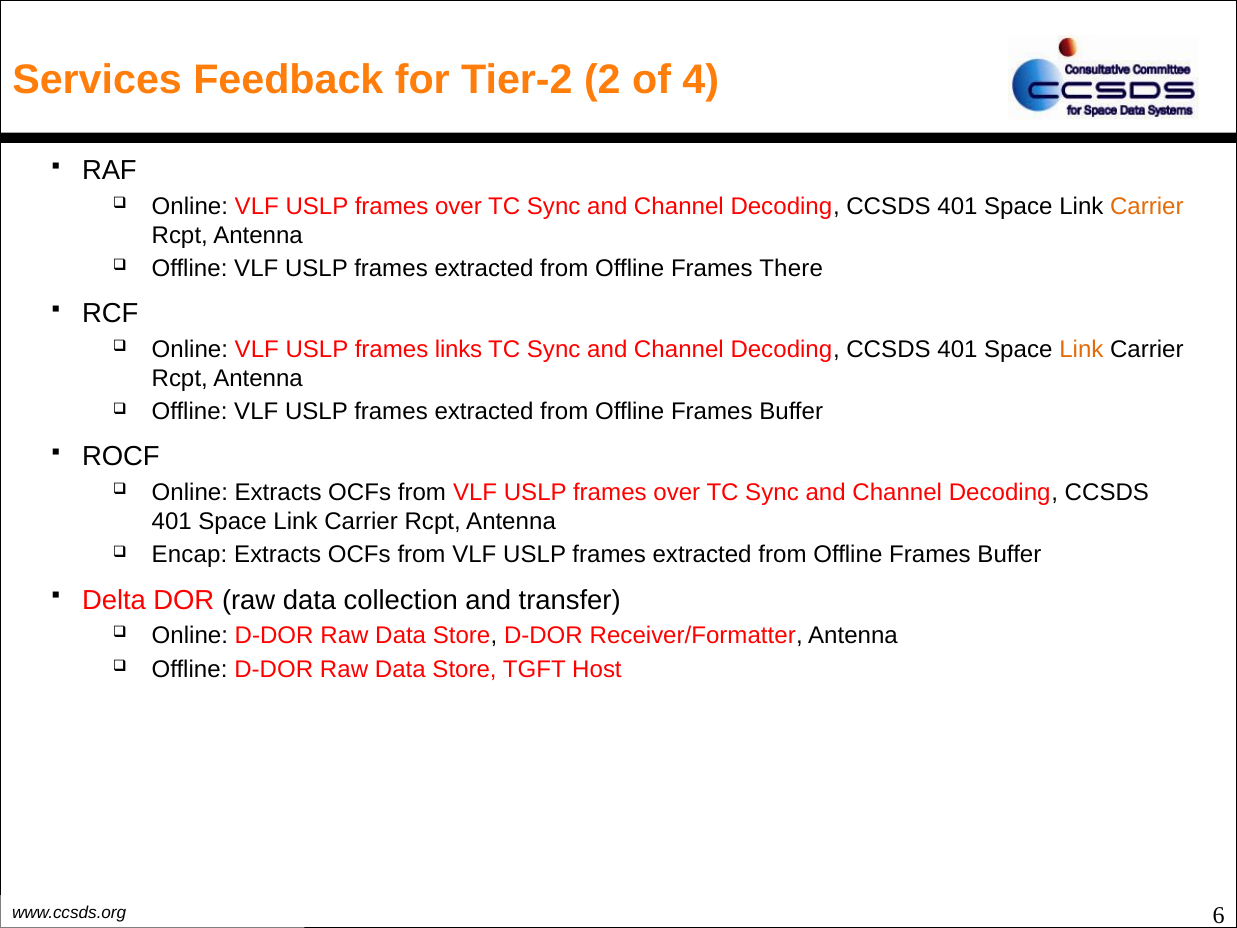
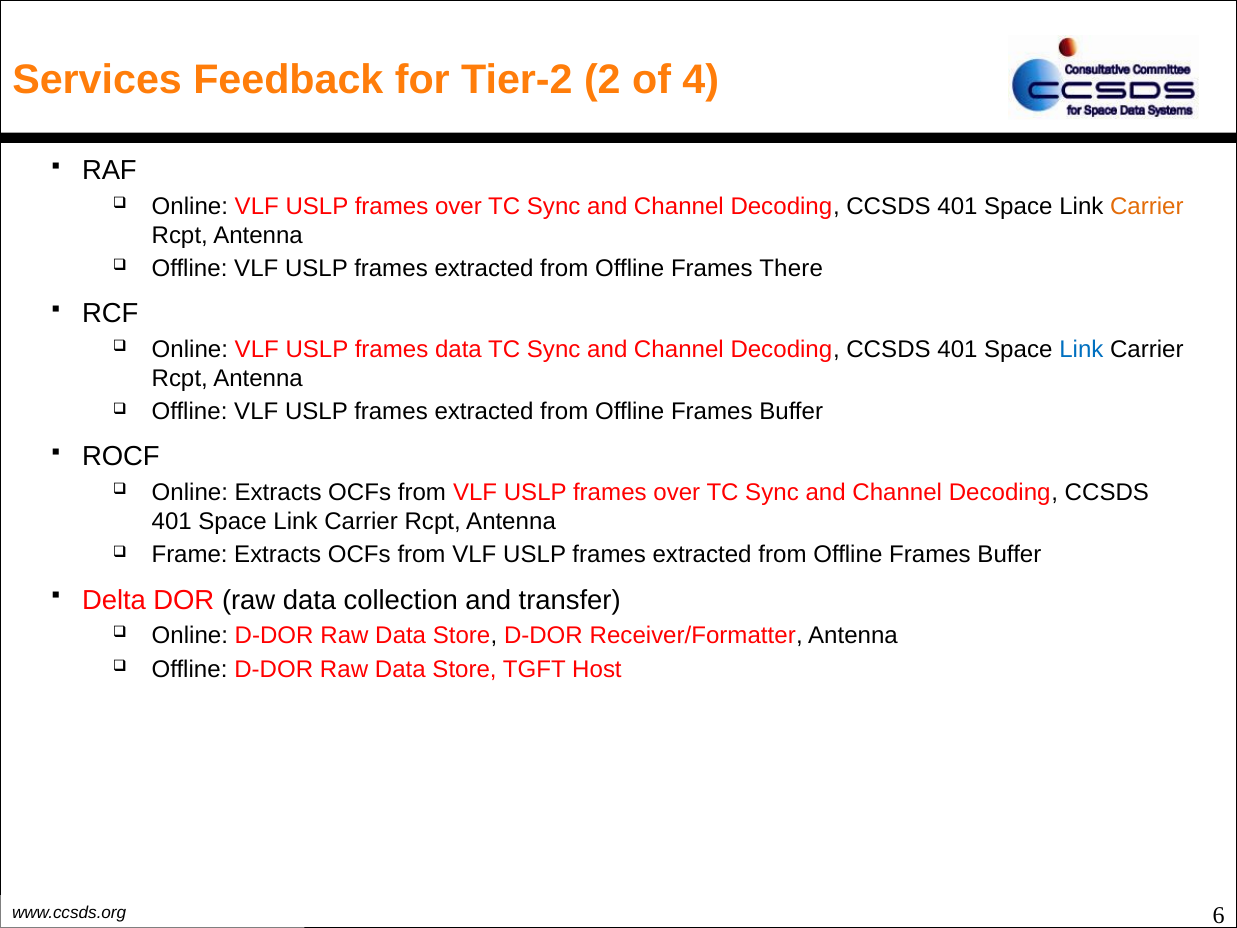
frames links: links -> data (458, 349)
Link colour: orange -> blue (1081, 349)
Encap: Encap -> Frame (190, 555)
